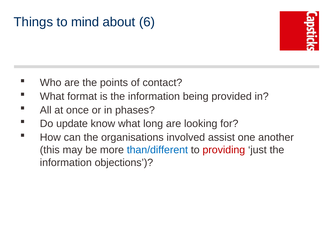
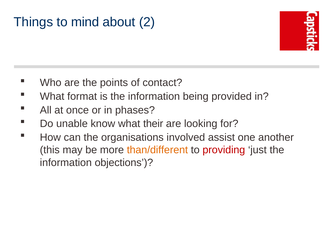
6: 6 -> 2 (147, 22)
update: update -> unable (72, 124)
long: long -> their (153, 124)
than/different colour: blue -> orange (157, 150)
